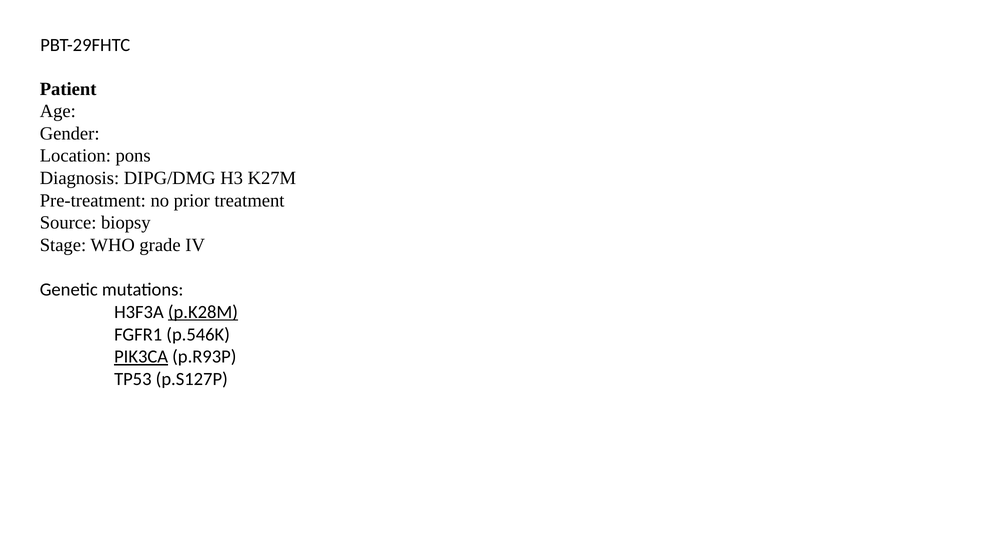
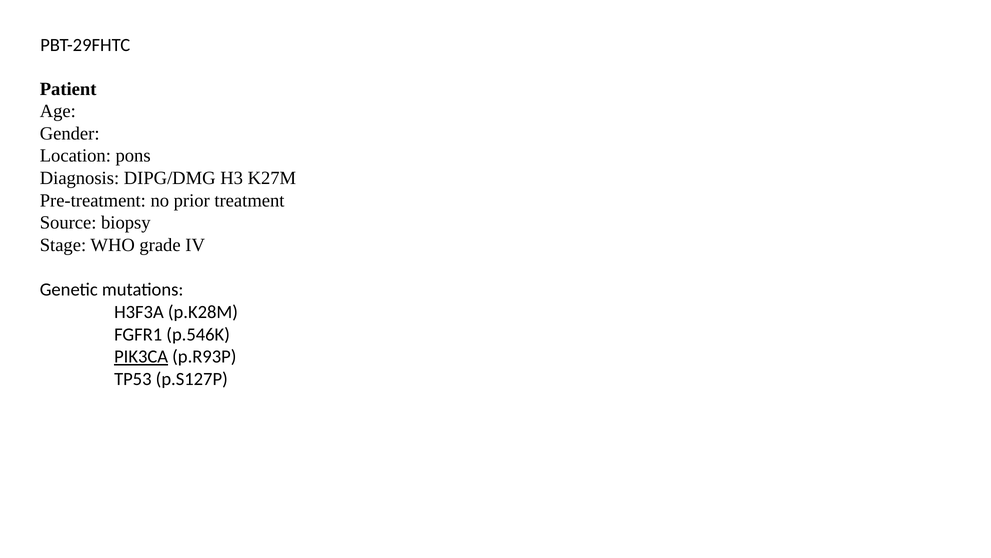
p.K28M underline: present -> none (203, 312)
